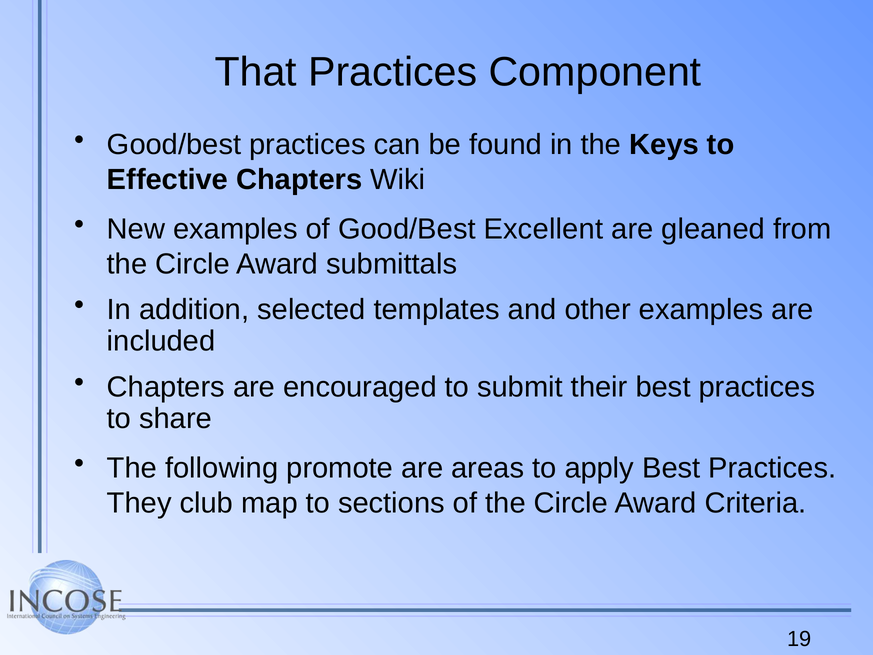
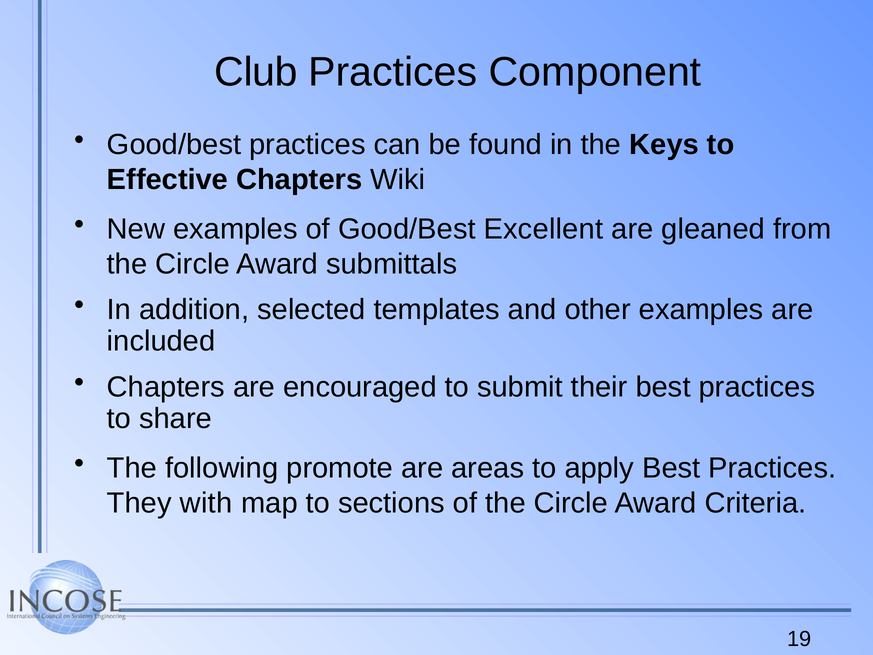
That: That -> Club (256, 72)
club: club -> with (206, 503)
